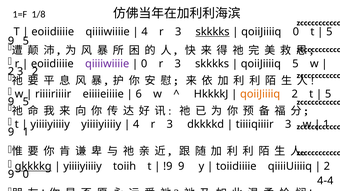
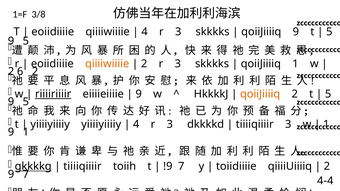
1/8: 1/8 -> 3/8 (38, 14)
skkkks underline: present -> none (213, 32)
qoiiJiiiiq 0: 0 -> 9 (296, 32)
qiiiiwiiiie colour: purple -> orange (107, 64)
0: 0 -> 2 (144, 64)
qoiiJiiiiq 5: 5 -> 1 (295, 64)
3: 3 -> 6 (20, 72)
riiiiriiiir underline: none -> present (53, 94)
6: 6 -> 9 (139, 94)
yiiiiyiiiiy: yiiiiyiiiiy -> tiiiiqiiiir (82, 167)
!9 9: 9 -> 7 (181, 167)
9 0: 0 -> 7 (26, 174)
